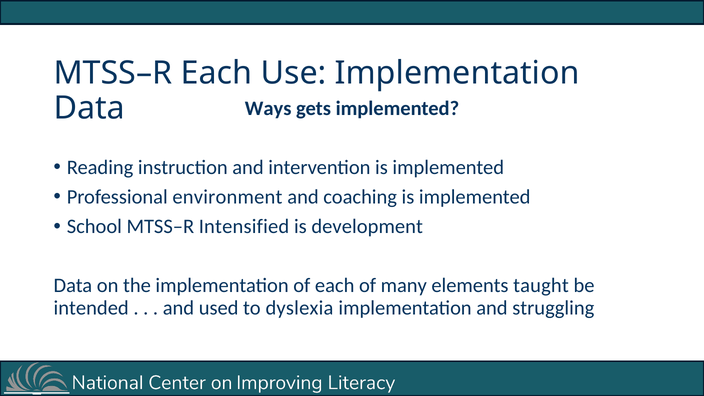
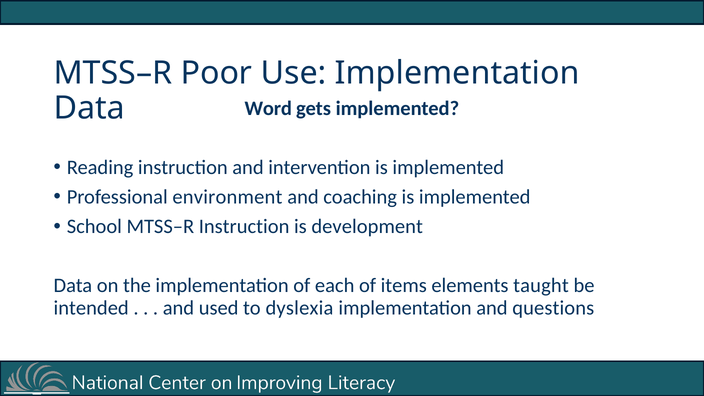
MTSS–R Each: Each -> Poor (217, 73)
Ways: Ways -> Word (268, 108)
MTSS–R Intensified: Intensified -> Instruction (244, 227)
many: many -> items (404, 286)
struggling: struggling -> questions (553, 308)
